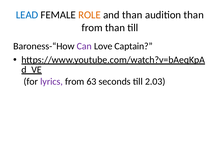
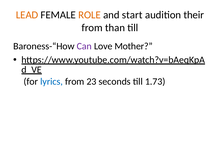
LEAD colour: blue -> orange (27, 15)
and than: than -> start (132, 15)
audition than: than -> their (194, 15)
Captain: Captain -> Mother (134, 46)
lyrics colour: purple -> blue (52, 82)
63: 63 -> 23 (91, 82)
2.03: 2.03 -> 1.73 (155, 82)
